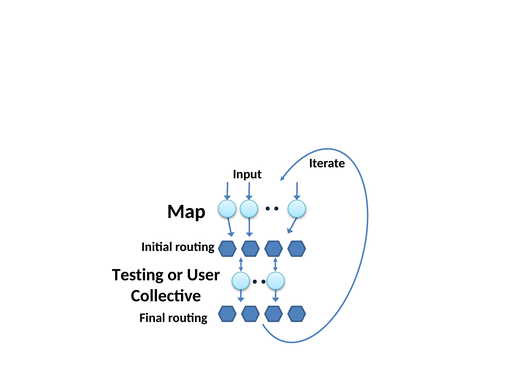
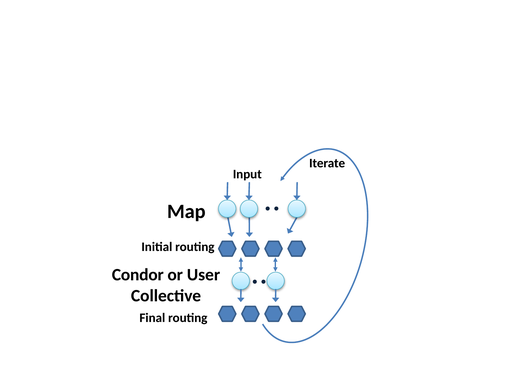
Testing: Testing -> Condor (138, 275)
